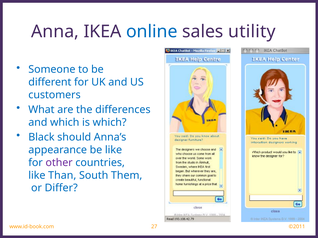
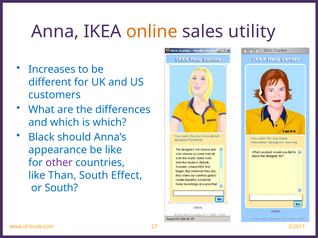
online colour: blue -> orange (152, 32)
Someone: Someone -> Increases (52, 70)
Them: Them -> Effect (127, 176)
or Differ: Differ -> South (61, 188)
